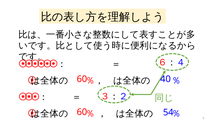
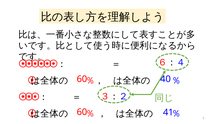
54: 54 -> 41 (168, 113)
